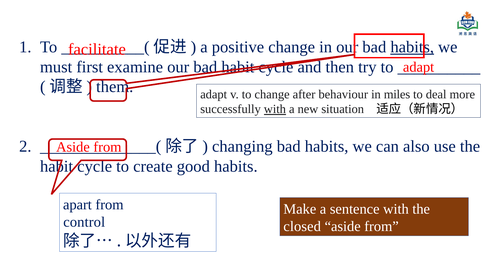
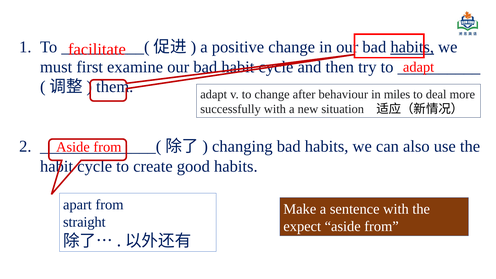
with underline: present -> none (275, 109)
control: control -> straight (84, 222)
closed: closed -> expect (302, 226)
